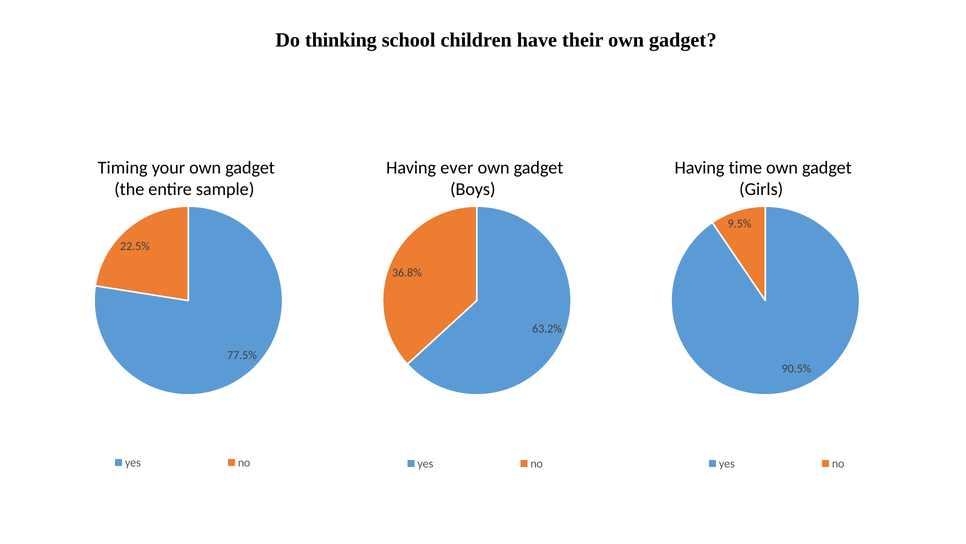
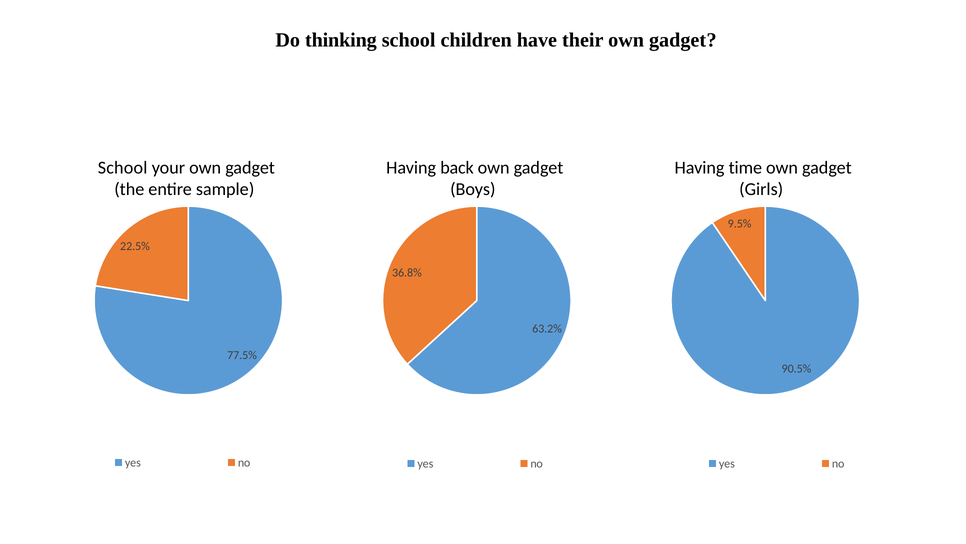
Timing: Timing -> School (123, 167)
ever: ever -> back (457, 167)
